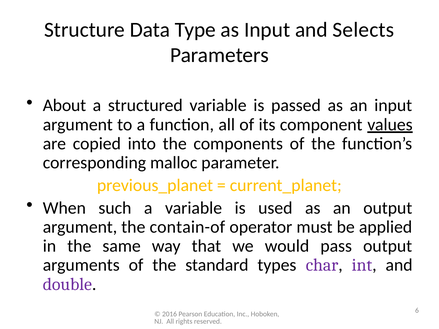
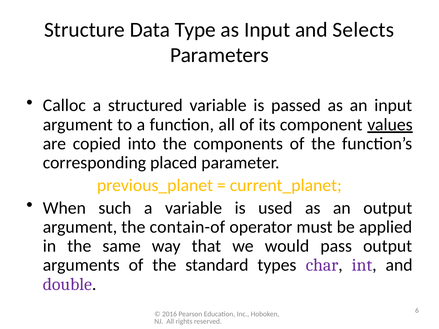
About: About -> Calloc (64, 106)
malloc: malloc -> placed (174, 163)
